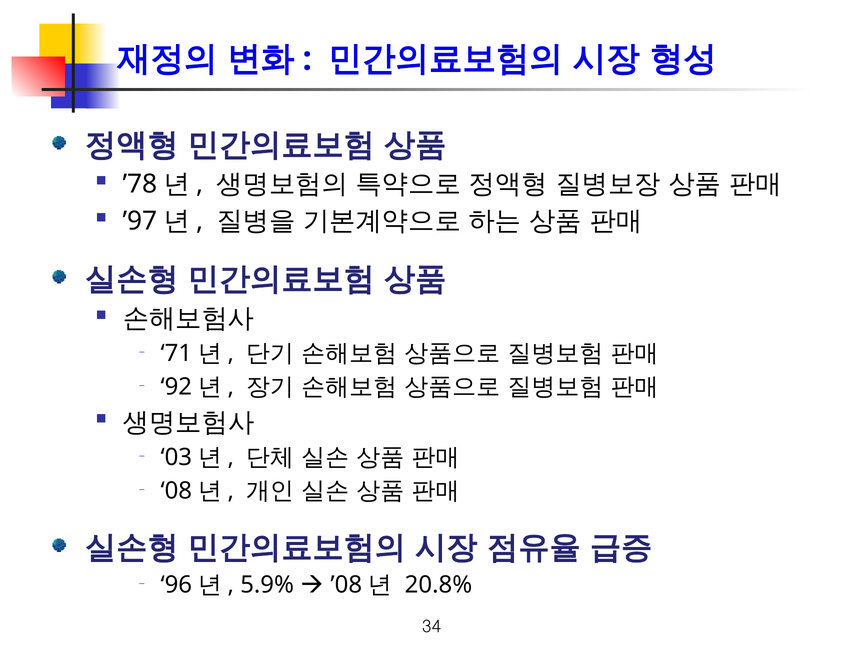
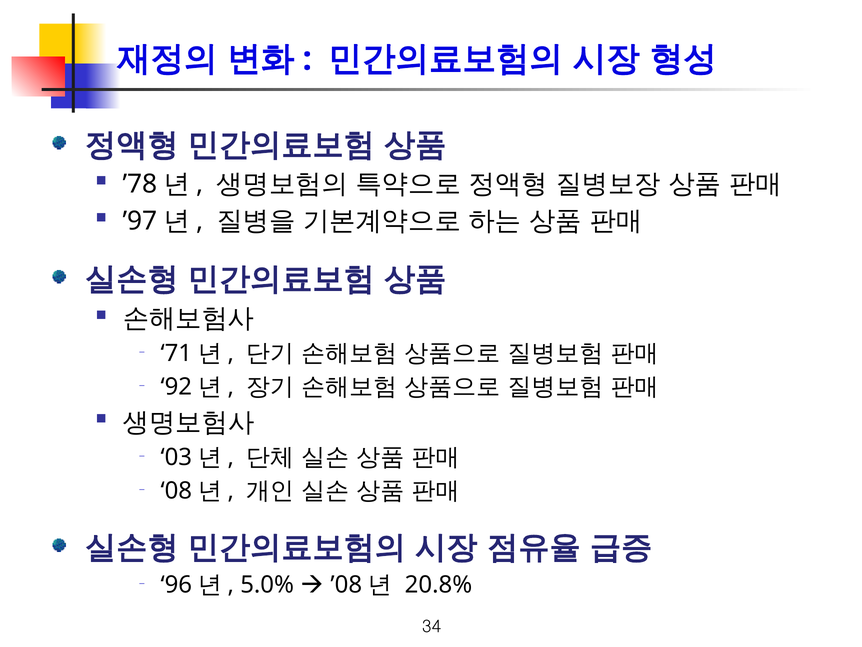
5.9%: 5.9% -> 5.0% (267, 584)
